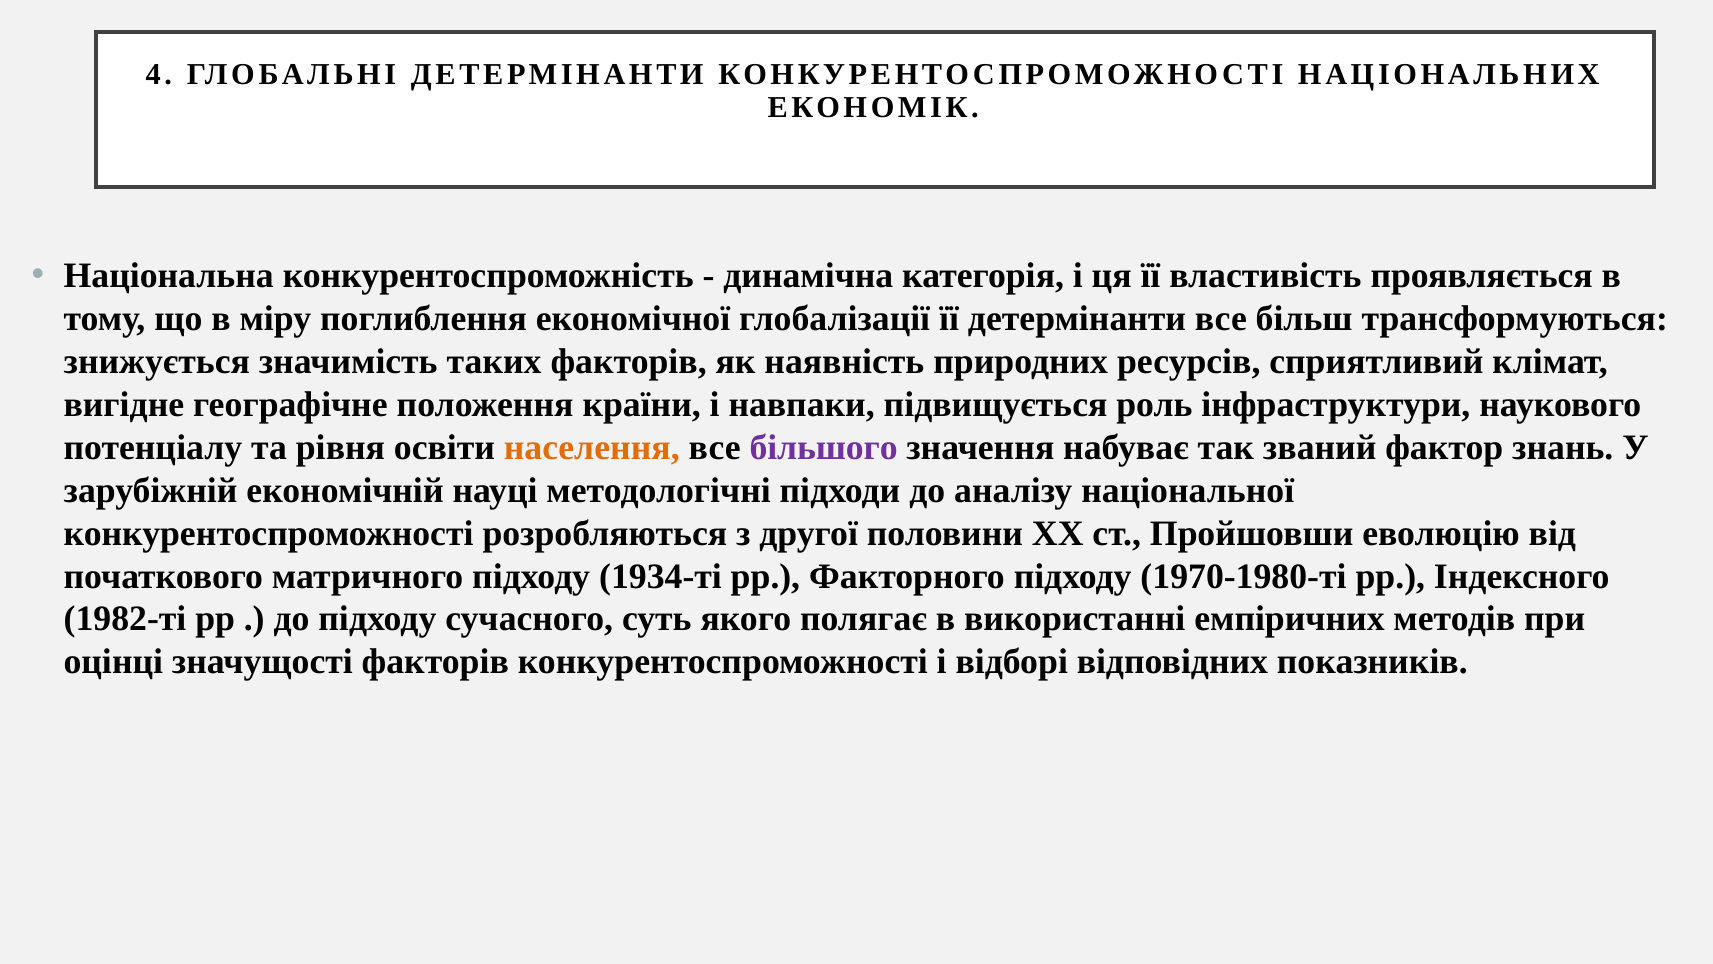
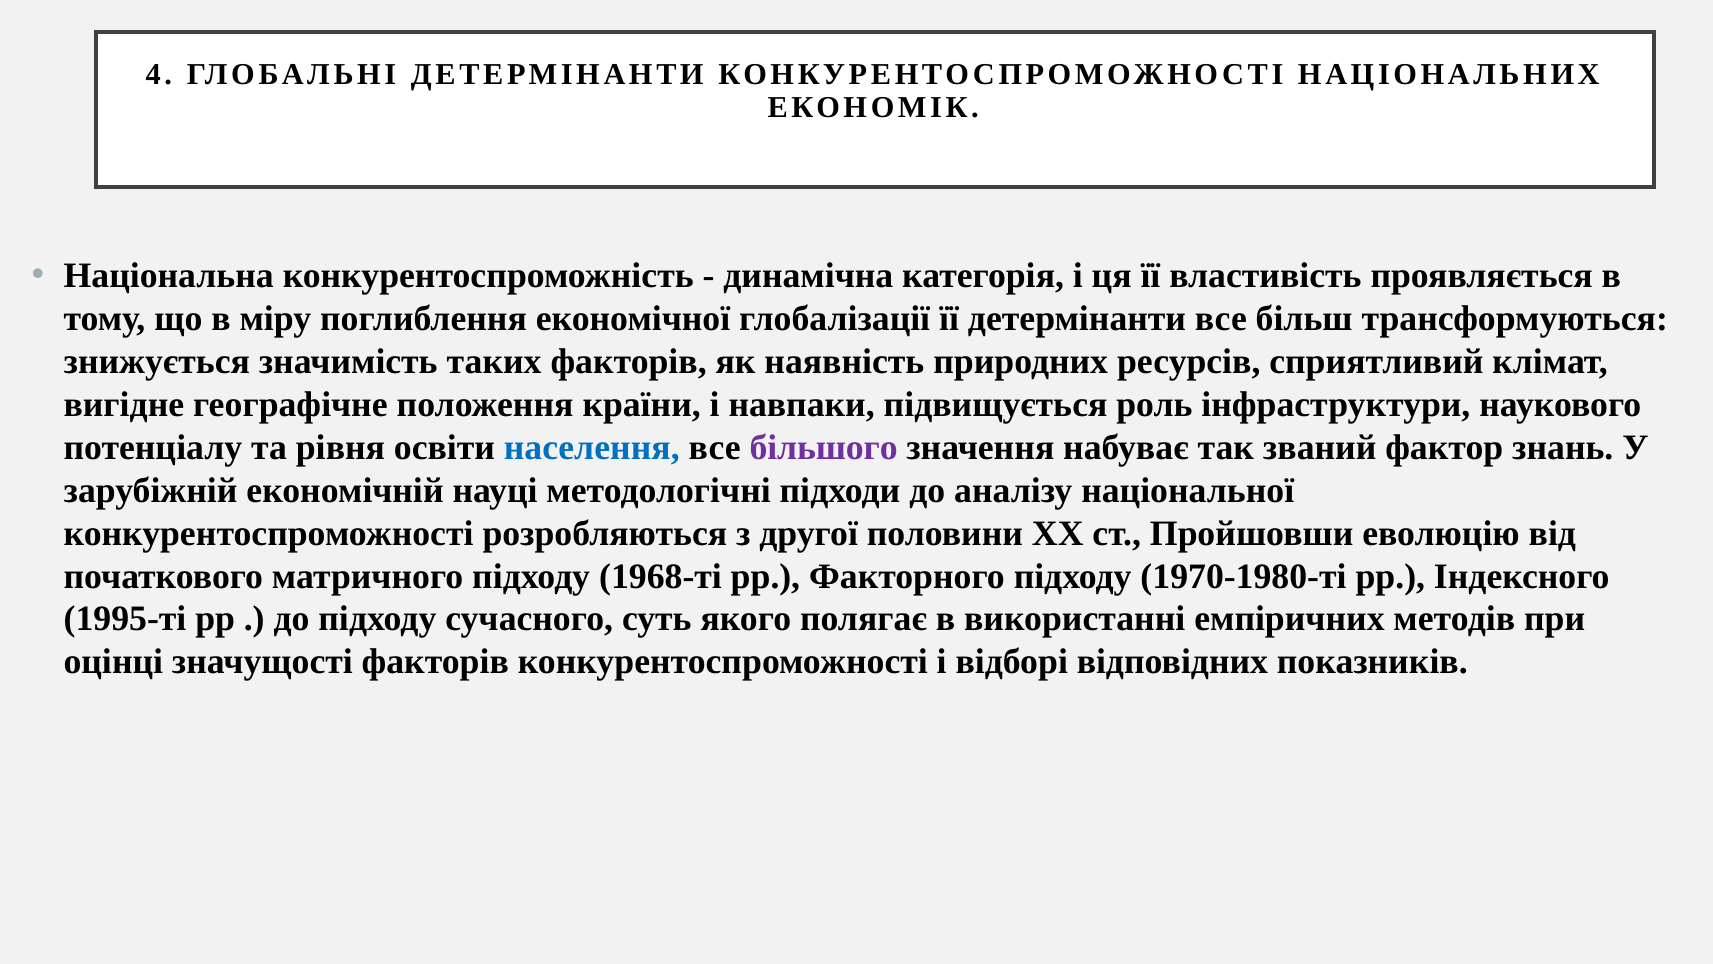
населення colour: orange -> blue (592, 447)
1934-ті: 1934-ті -> 1968-ті (661, 576)
1982-ті: 1982-ті -> 1995-ті (125, 619)
